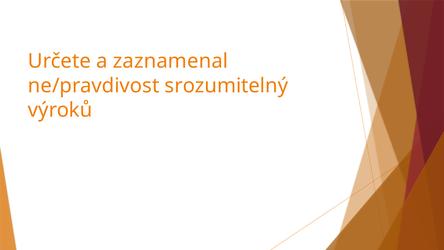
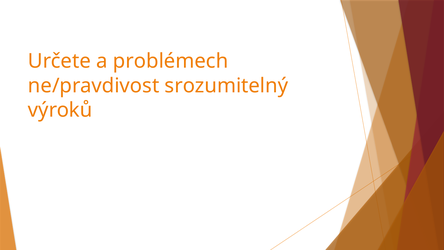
zaznamenal: zaznamenal -> problémech (171, 61)
